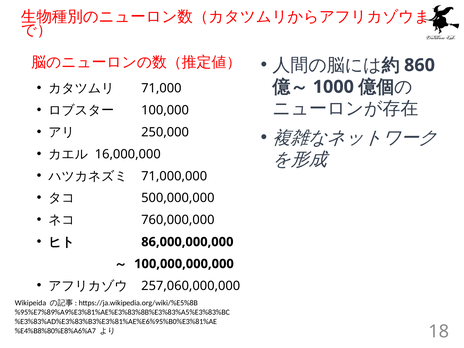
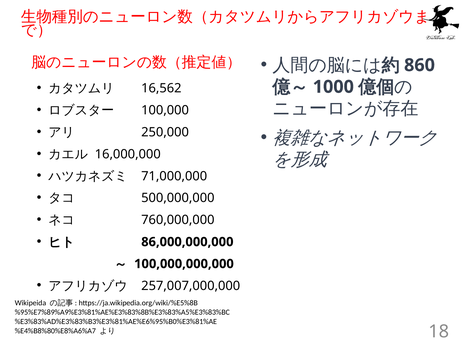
71,000: 71,000 -> 16,562 (161, 88)
257,060,000,000: 257,060,000,000 -> 257,007,000,000 (191, 286)
